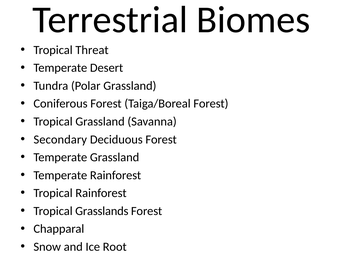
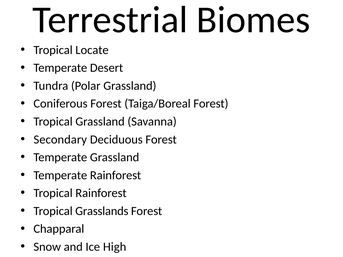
Threat: Threat -> Locate (92, 50)
Root: Root -> High (115, 247)
